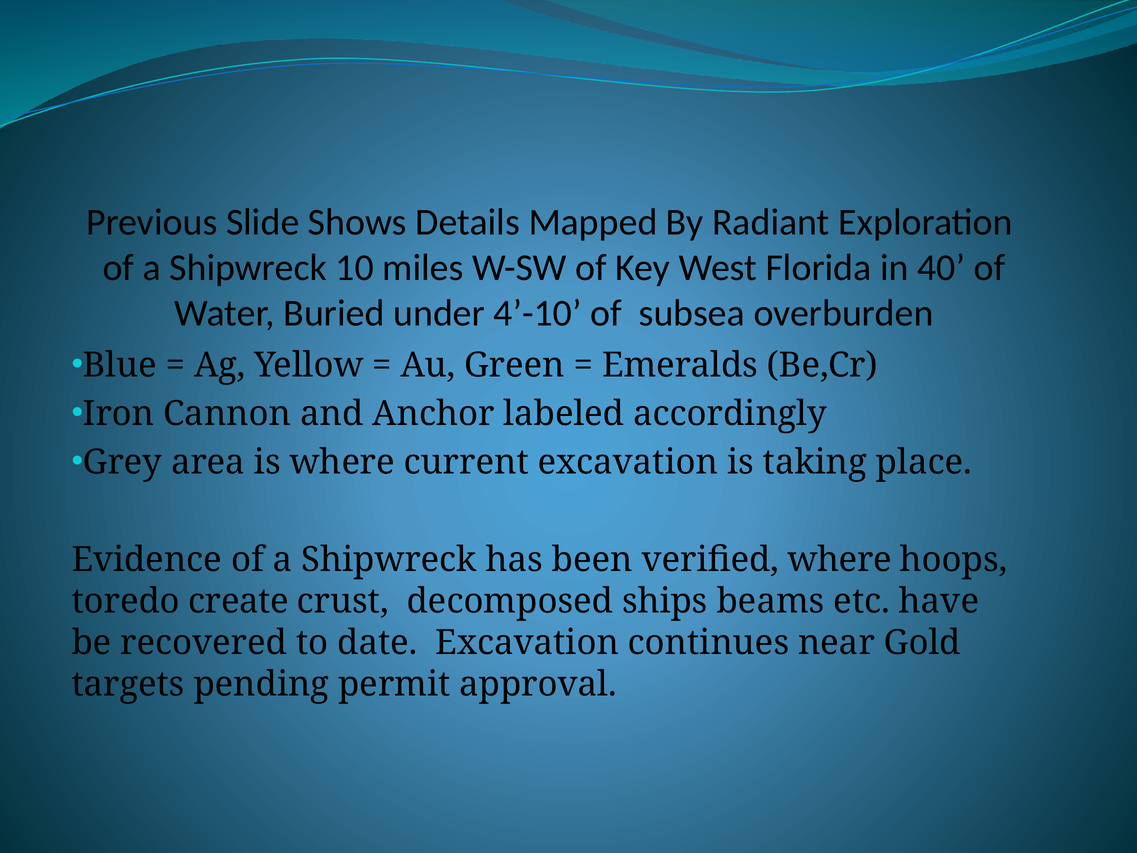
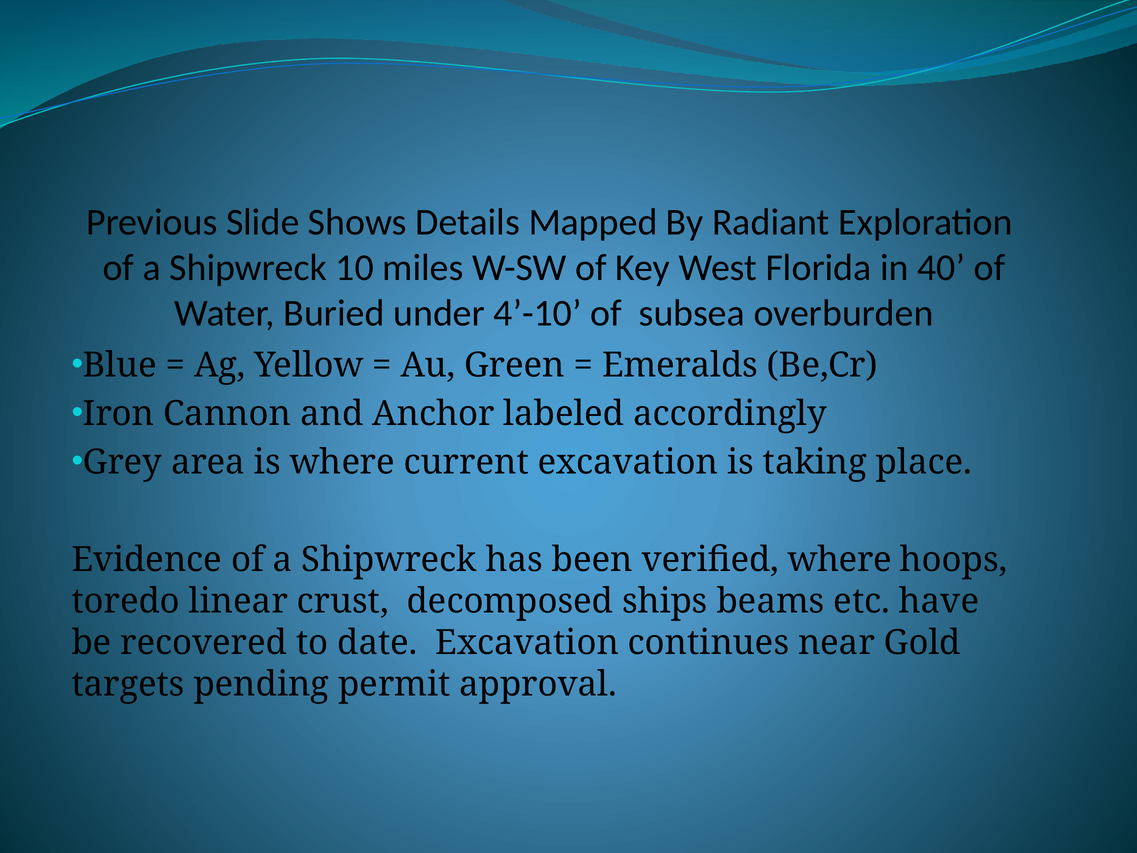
create: create -> linear (238, 601)
